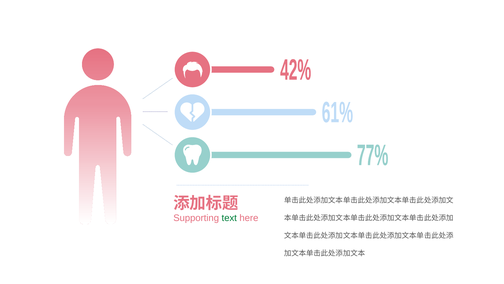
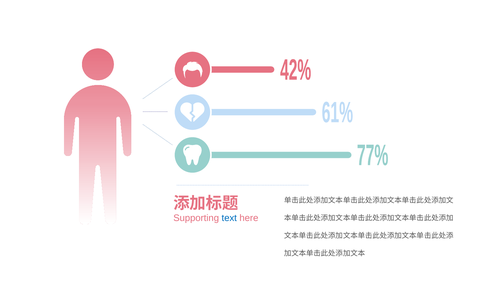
text colour: green -> blue (229, 218)
